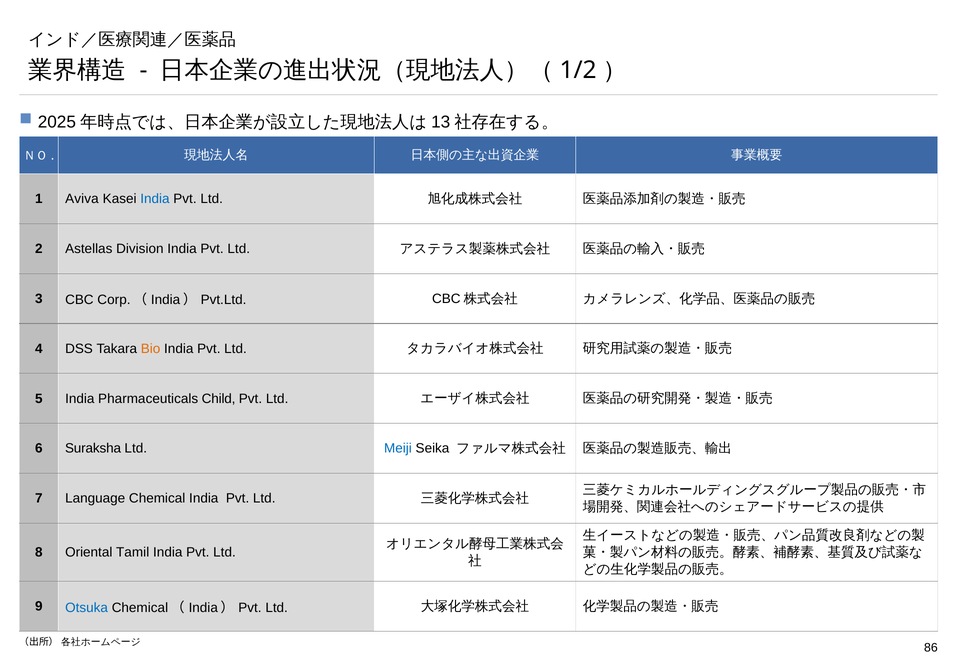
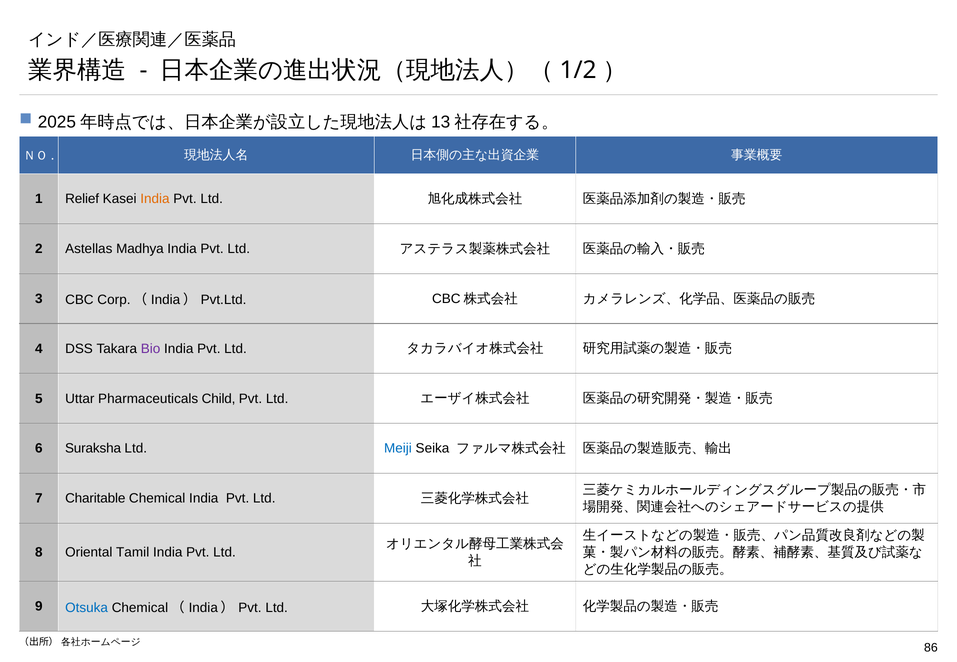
Aviva: Aviva -> Relief (82, 199)
India colour: blue -> orange (155, 199)
Division: Division -> Madhya (140, 249)
Bio colour: orange -> purple (151, 349)
5 India: India -> Uttar (80, 399)
Language: Language -> Charitable (95, 499)
